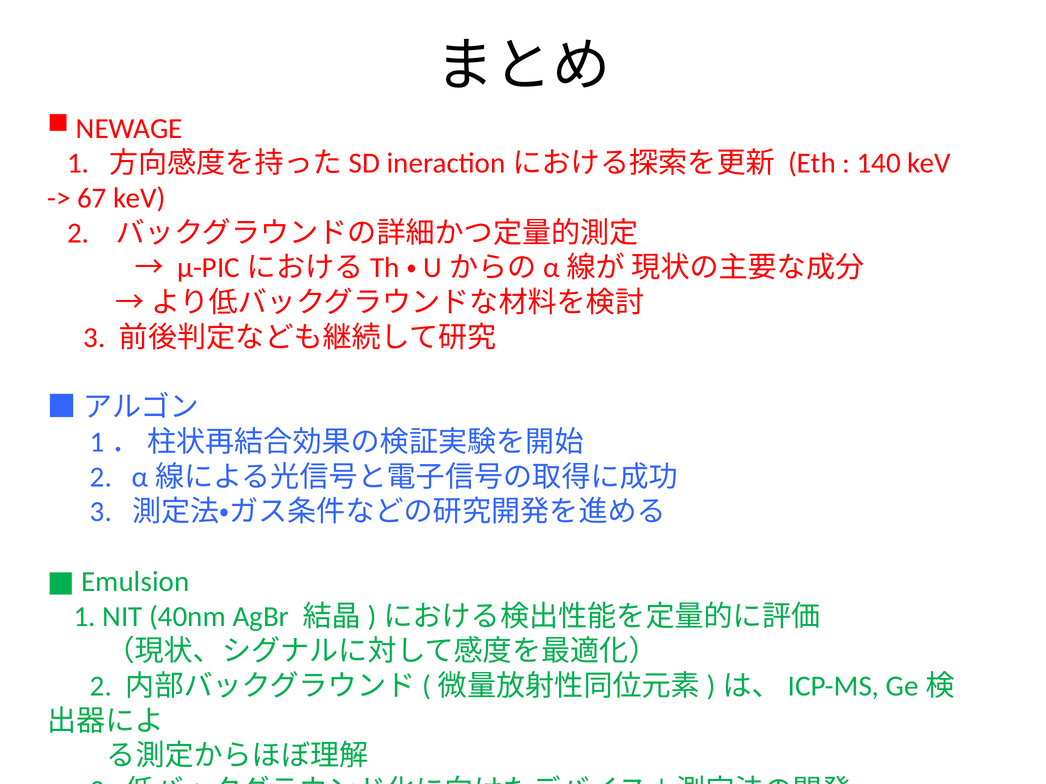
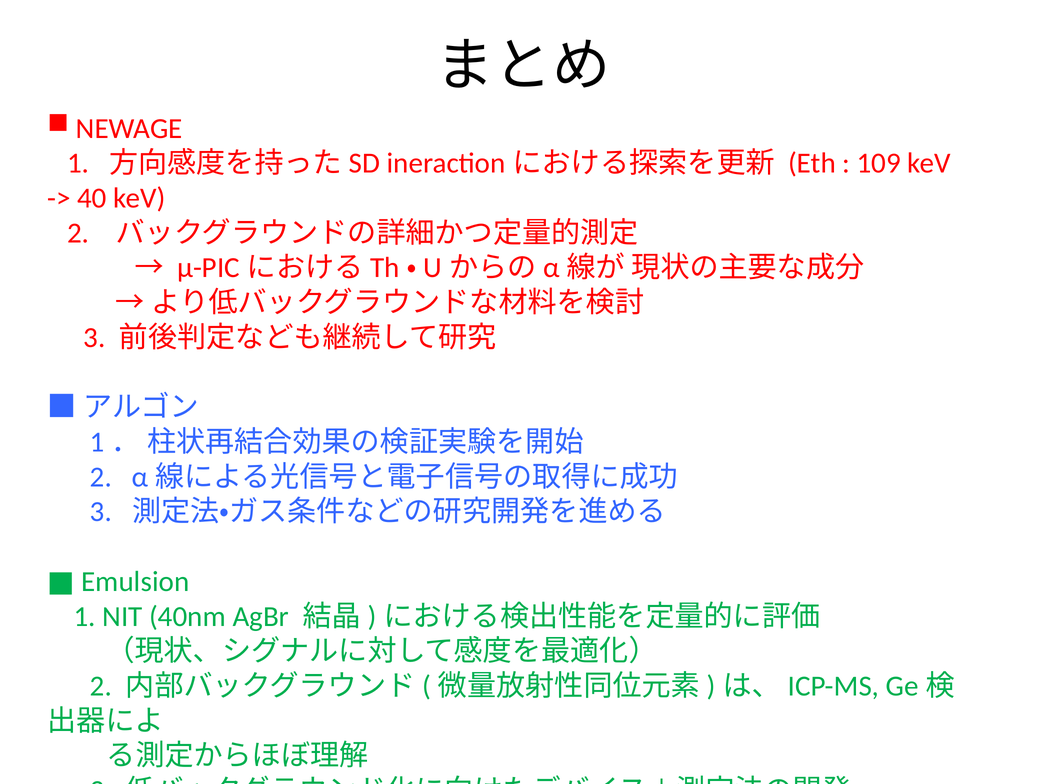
140: 140 -> 109 (879, 163)
67: 67 -> 40 (92, 198)
